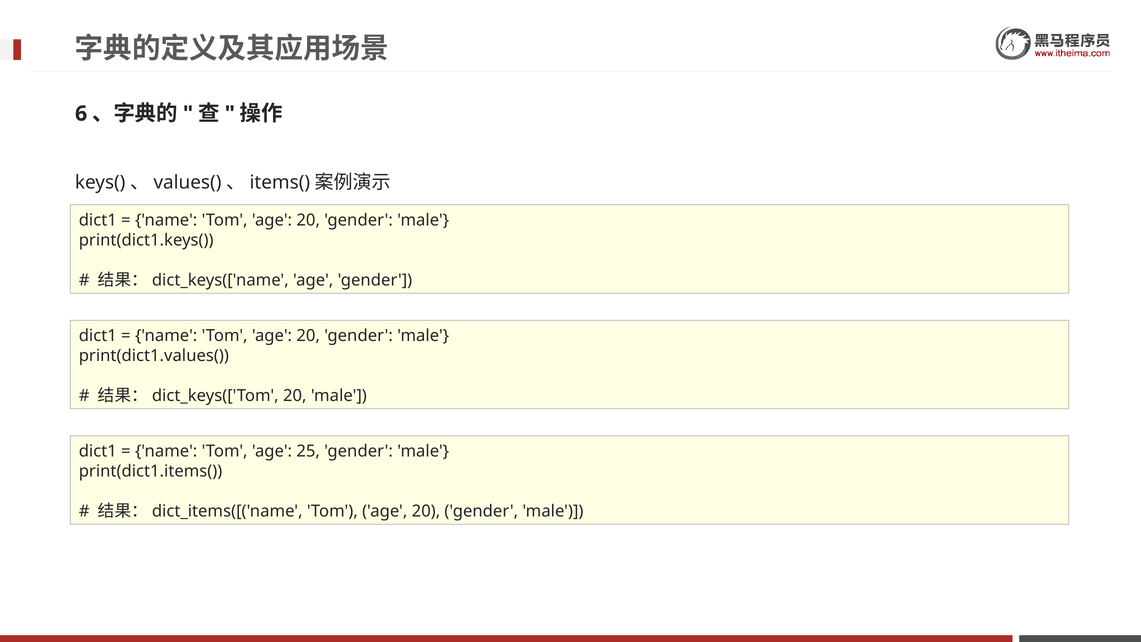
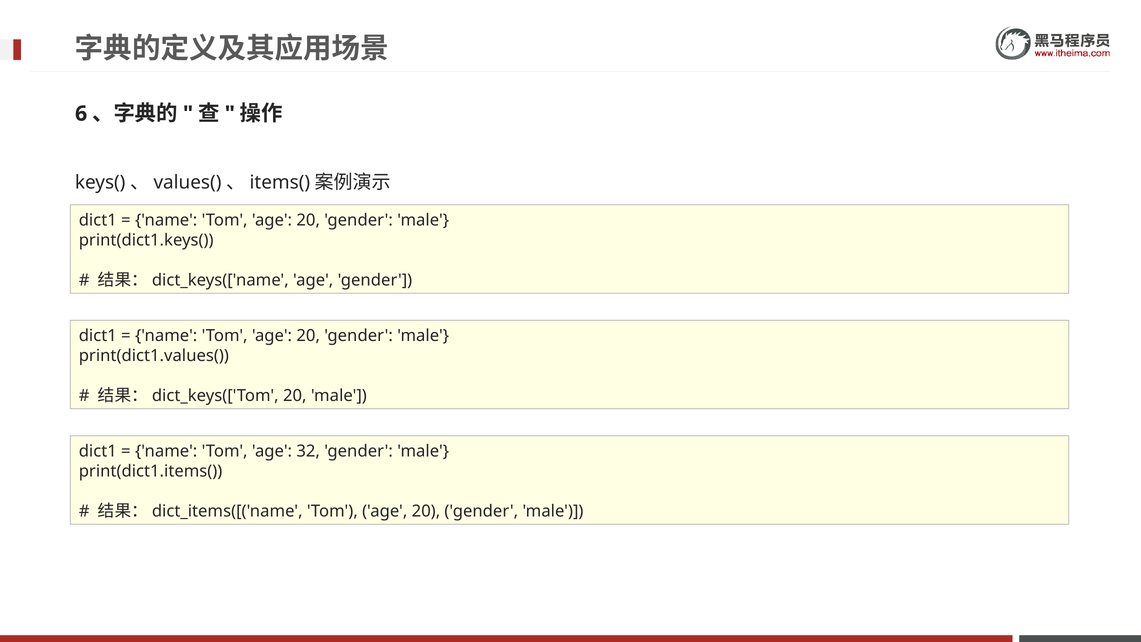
25: 25 -> 32 (308, 451)
